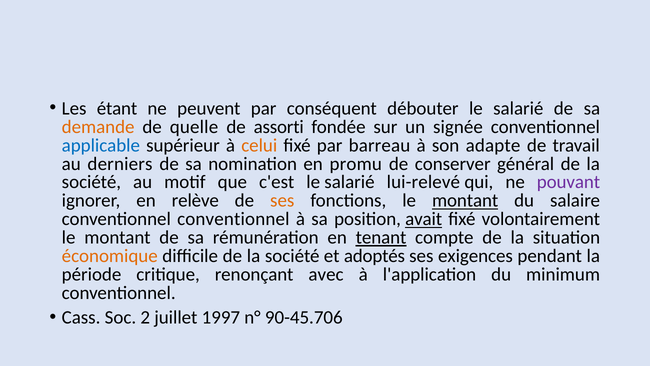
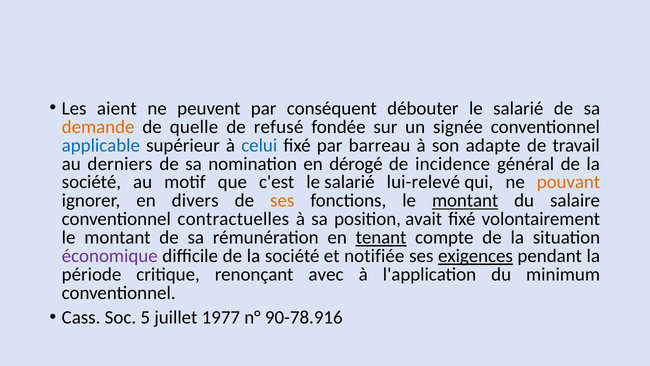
étant: étant -> aient (117, 108)
assorti: assorti -> refusé (279, 127)
celui colour: orange -> blue (259, 145)
promu: promu -> dérogé (356, 164)
conserver: conserver -> incidence (453, 164)
pouvant colour: purple -> orange (569, 182)
relève: relève -> divers (195, 200)
conventionnel conventionnel: conventionnel -> contractuelles (233, 219)
avait underline: present -> none (424, 219)
économique colour: orange -> purple (110, 256)
adoptés: adoptés -> notifiée (374, 256)
exigences underline: none -> present (475, 256)
2: 2 -> 5 (145, 317)
1997: 1997 -> 1977 (221, 317)
90-45.706: 90-45.706 -> 90-78.916 (304, 317)
